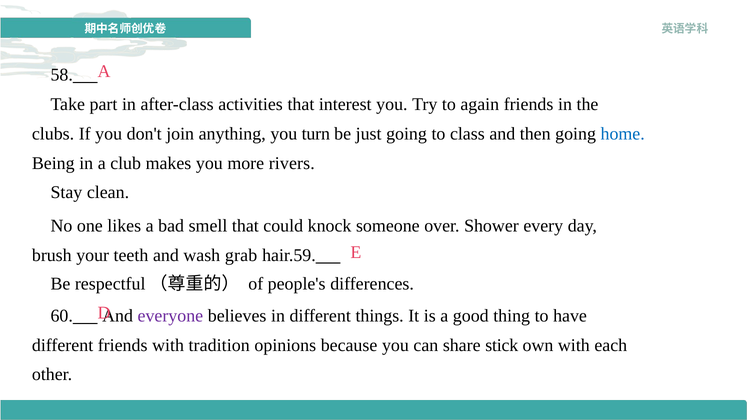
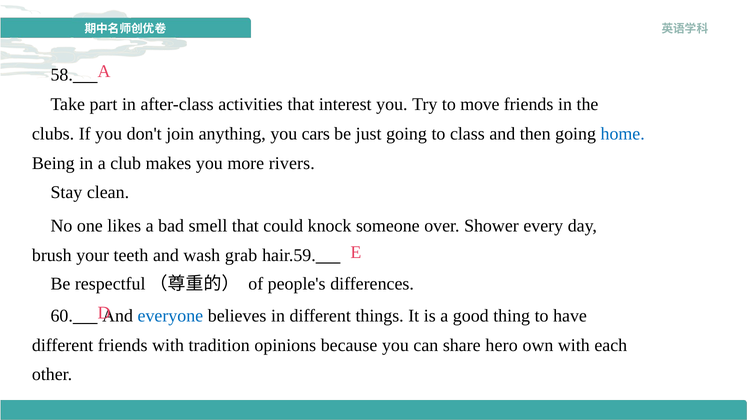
again: again -> move (480, 104)
turn: turn -> cars (316, 134)
everyone colour: purple -> blue (170, 316)
stick: stick -> hero (502, 346)
